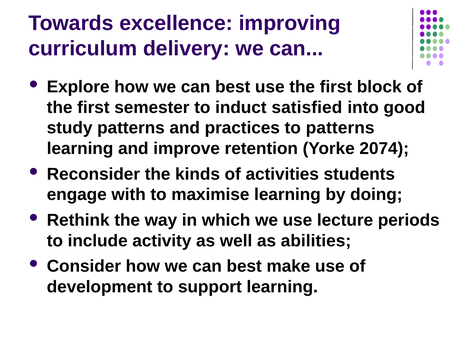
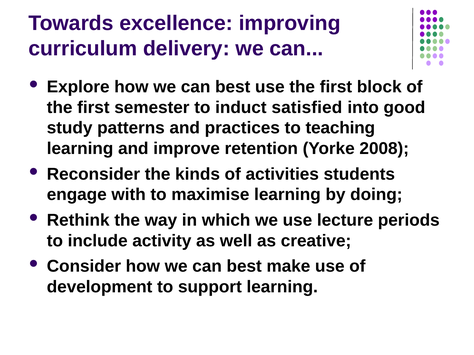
to patterns: patterns -> teaching (340, 128)
2074: 2074 -> 2008 (384, 149)
abilities: abilities -> creative (316, 241)
